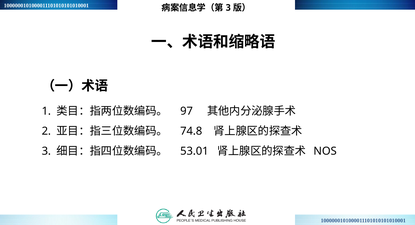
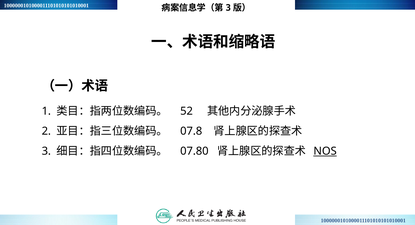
97: 97 -> 52 (187, 111)
74.8: 74.8 -> 07.8 (191, 131)
53.01: 53.01 -> 07.80 (194, 151)
NOS underline: none -> present (325, 151)
